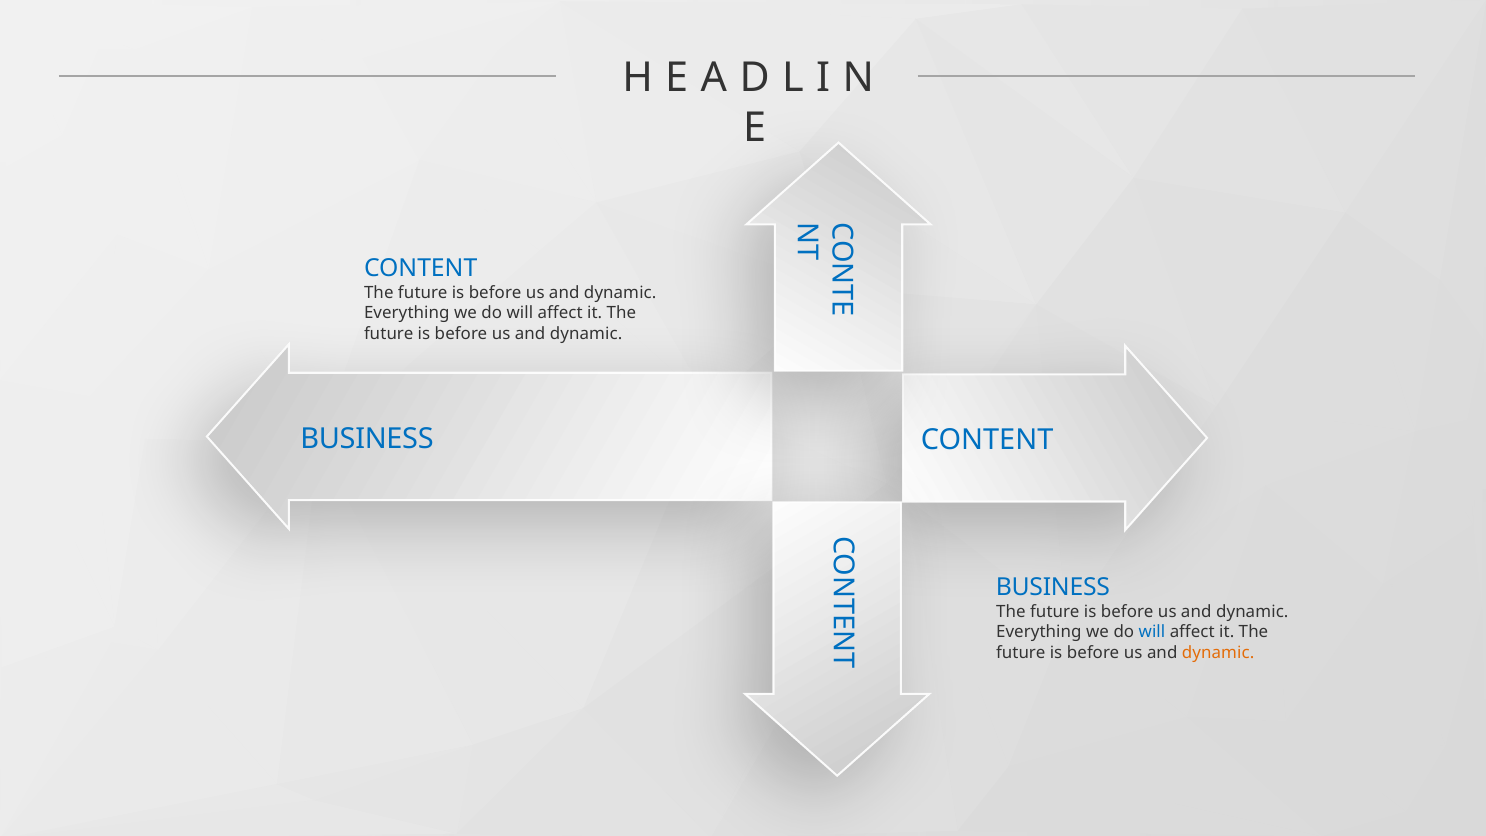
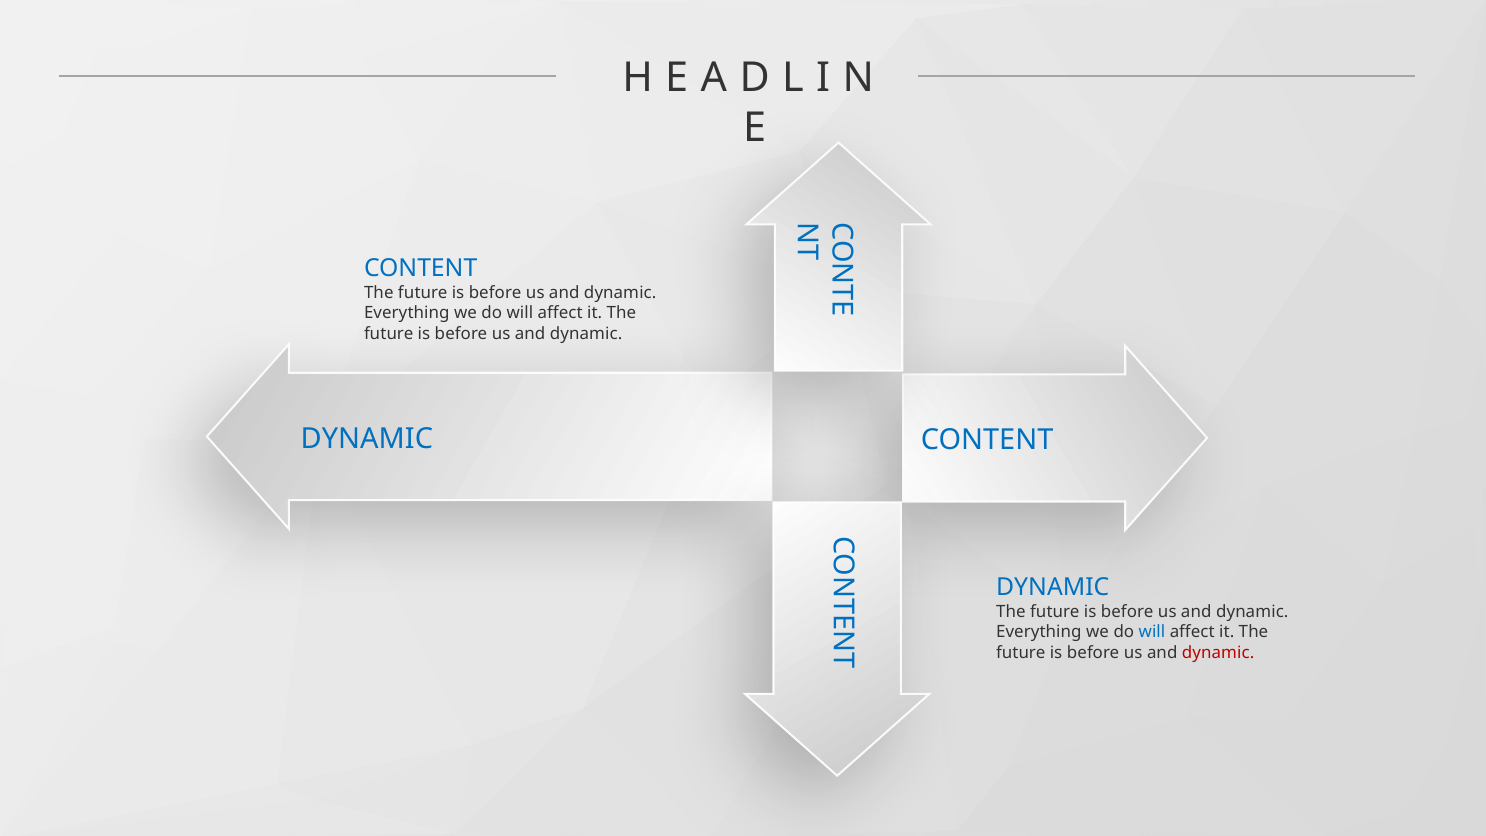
BUSINESS: BUSINESS -> DYNAMIC (367, 438)
BUSINESS: BUSINESS -> DYNAMIC (1053, 587)
dynamic colour: orange -> red (1218, 653)
